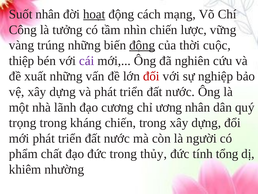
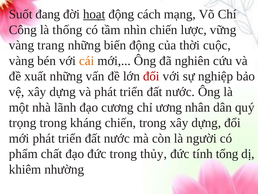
Suốt nhân: nhân -> đang (48, 14)
tưởng: tưởng -> thống (68, 30)
trúng: trúng -> trang (51, 45)
động underline: present -> none (142, 45)
thiệp: thiệp -> vàng (22, 61)
cái colour: purple -> orange (87, 61)
